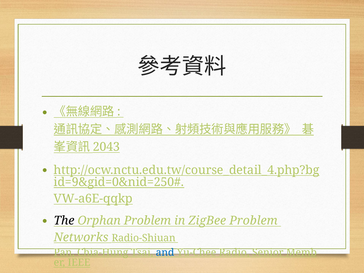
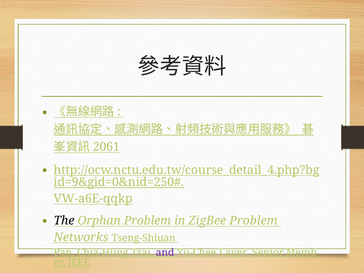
2043: 2043 -> 2061 (106, 147)
Radio-Shiuan: Radio-Shiuan -> Tseng-Shiuan (144, 238)
and colour: blue -> purple (165, 253)
Radio: Radio -> Layer (234, 253)
